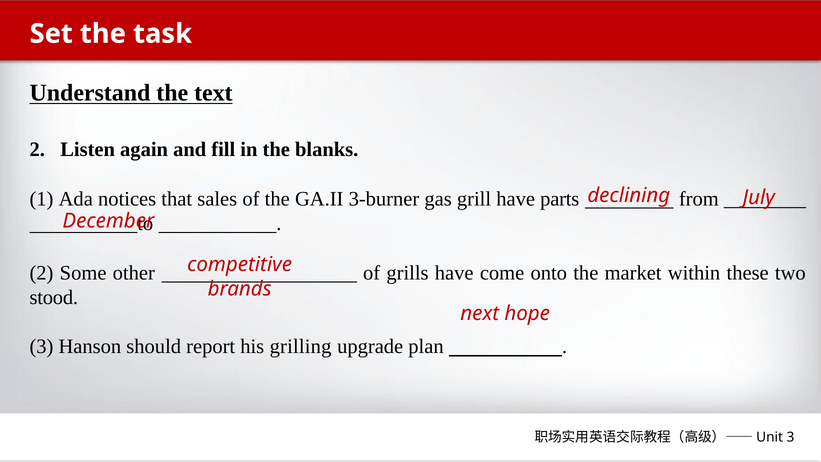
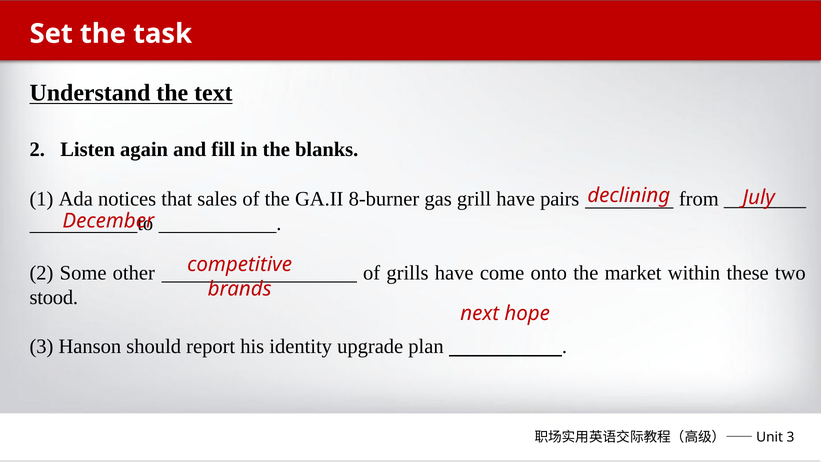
3-burner: 3-burner -> 8-burner (384, 199)
parts: parts -> pairs (560, 199)
grilling: grilling -> identity (301, 347)
